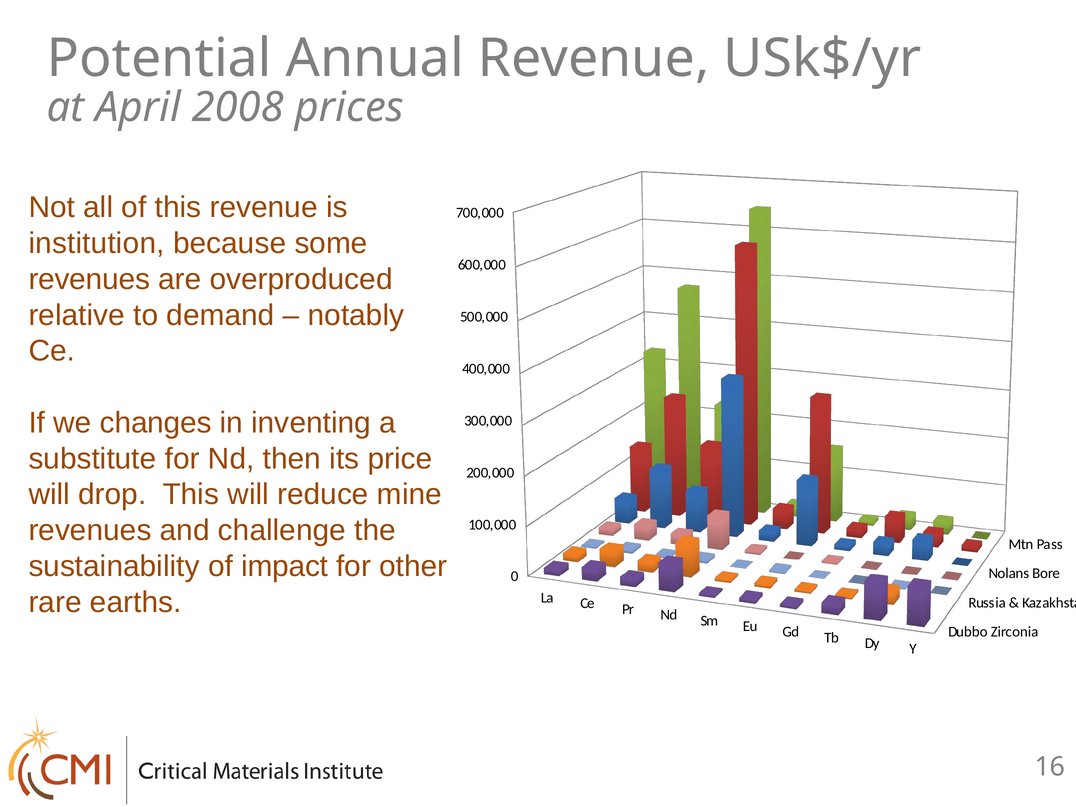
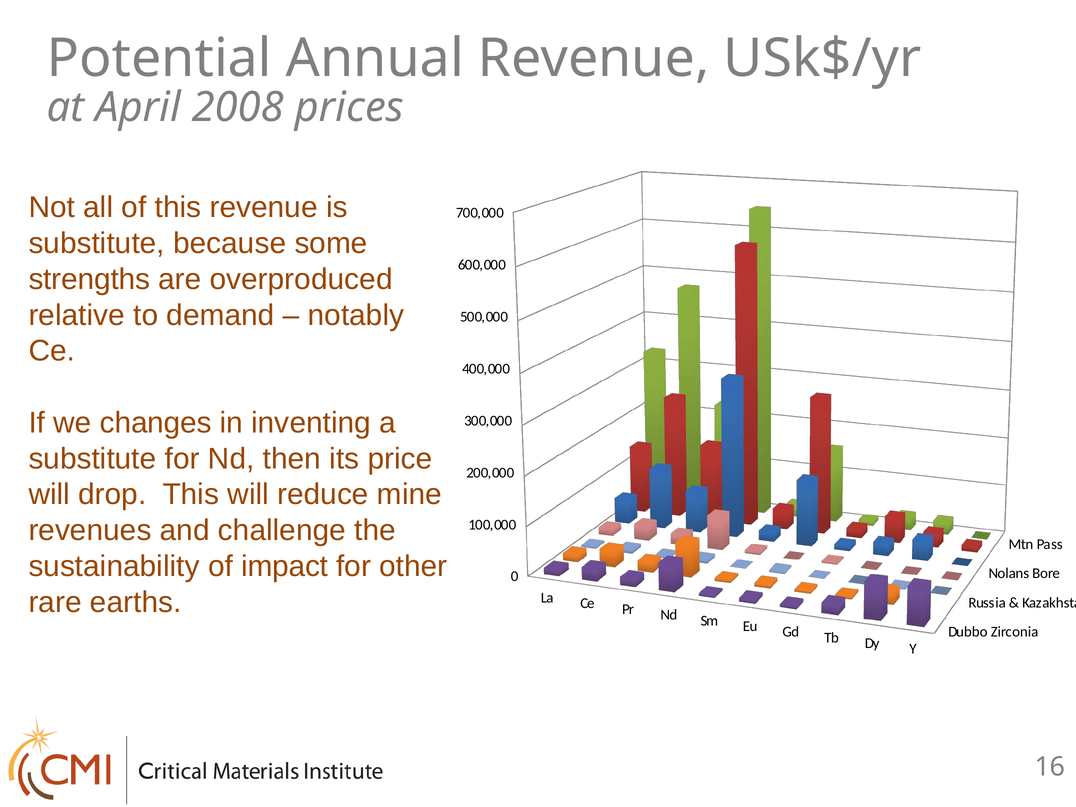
institution: institution -> substitute (97, 243)
revenues: revenues -> strengths (89, 279)
